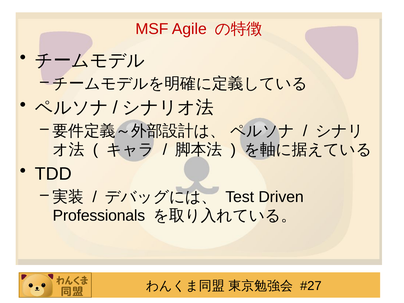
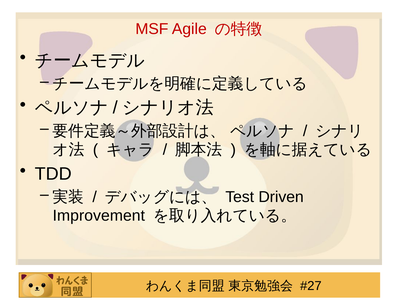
Professionals: Professionals -> Improvement (99, 216)
